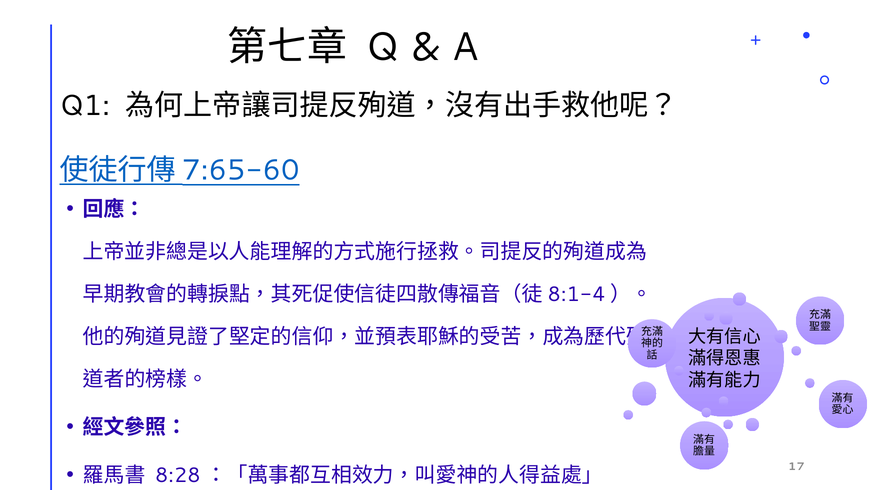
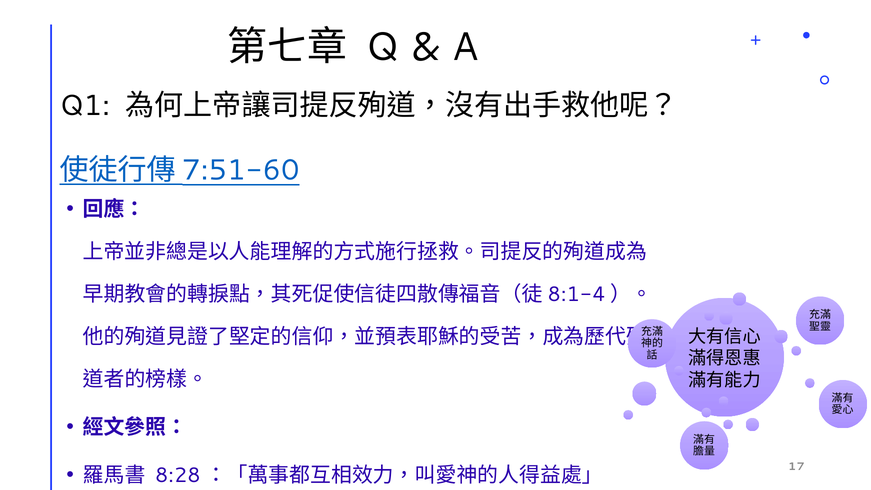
7:65-60: 7:65-60 -> 7:51-60 (241, 170)
